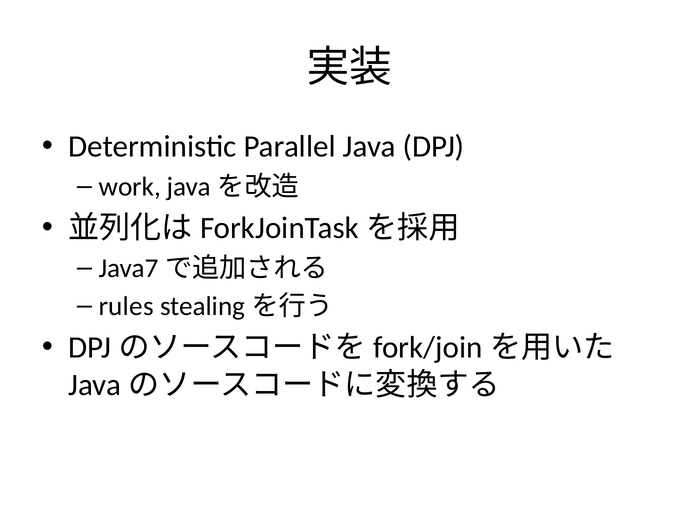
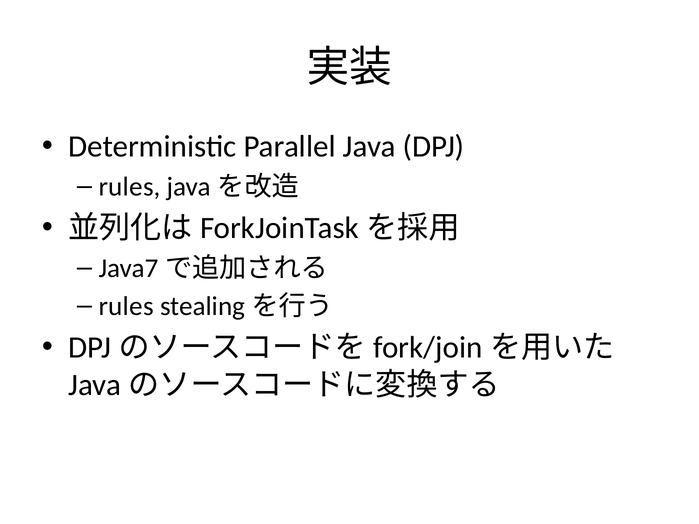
work: work -> rules (130, 187)
